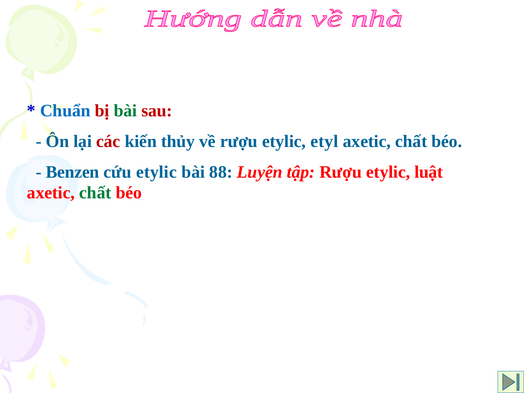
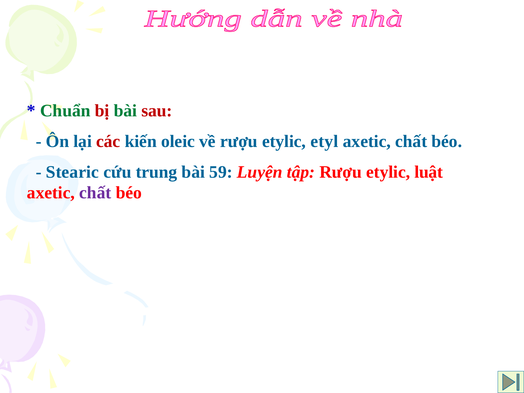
Chuẩn colour: blue -> green (65, 111)
thủy: thủy -> oleic (178, 141)
Benzen: Benzen -> Stearic (72, 172)
cứu etylic: etylic -> trung (157, 172)
88: 88 -> 59 (221, 172)
chất colour: green -> purple (95, 193)
